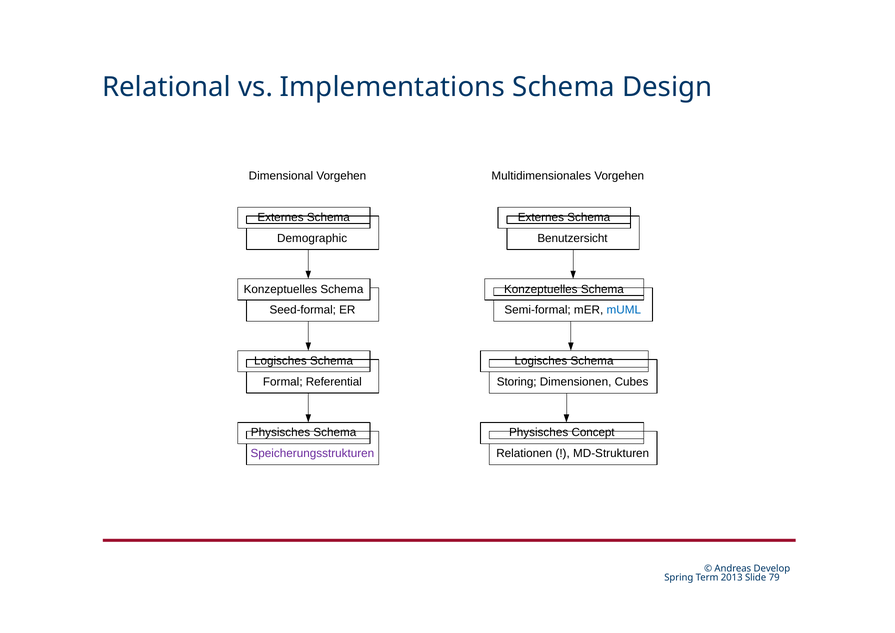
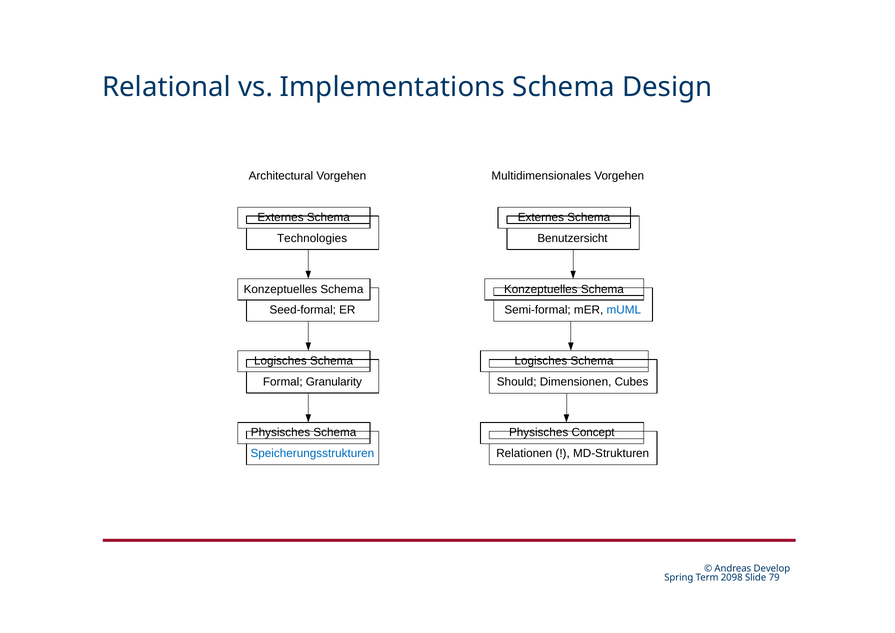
Dimensional: Dimensional -> Architectural (281, 176)
Demographic: Demographic -> Technologies (312, 238)
Referential: Referential -> Granularity (334, 382)
Storing: Storing -> Should (517, 382)
Speicherungsstrukturen colour: purple -> blue (312, 453)
2013: 2013 -> 2098 (732, 578)
